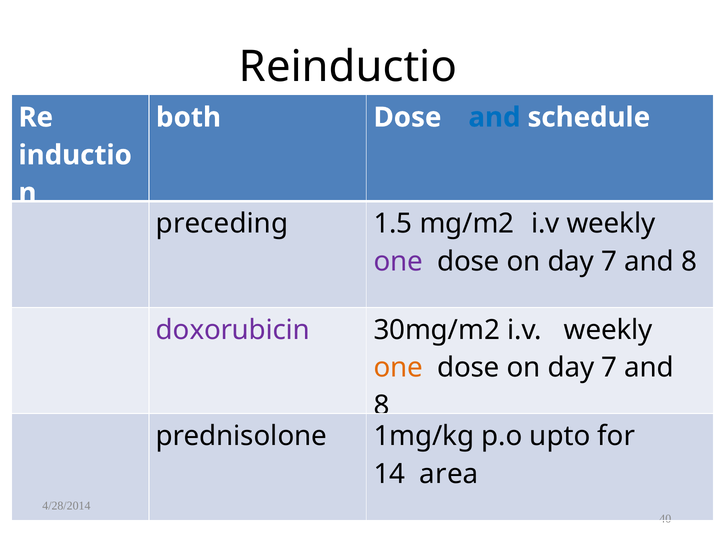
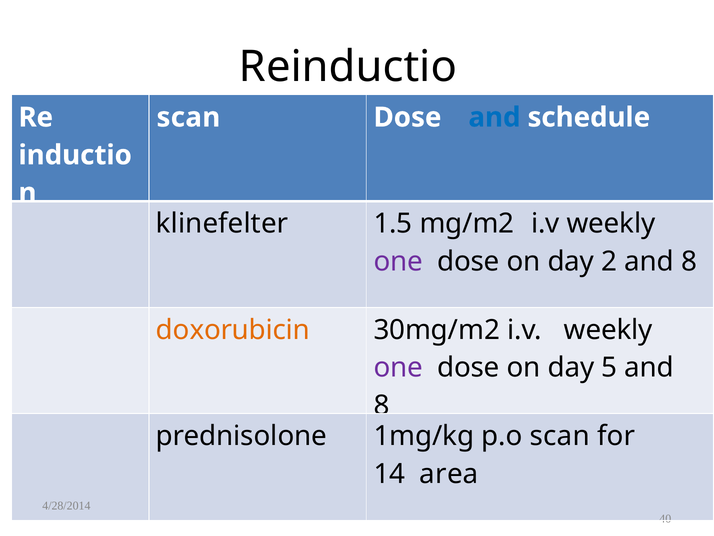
both: both -> scan (188, 117)
preceding: preceding -> klinefelter (222, 223)
7: 7 -> 2 (609, 261)
doxorubicin colour: purple -> orange (233, 330)
one colour: orange -> purple (398, 367)
7: 7 -> 5 (609, 367)
p.o upto: upto -> scan (560, 436)
